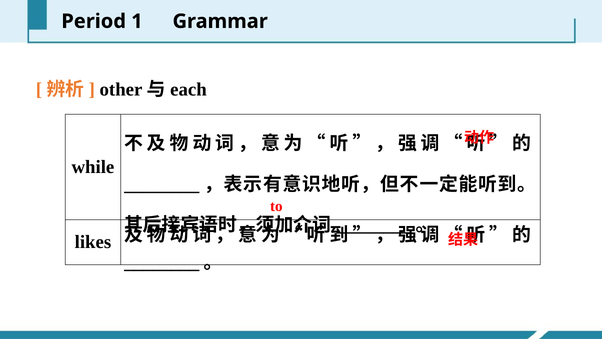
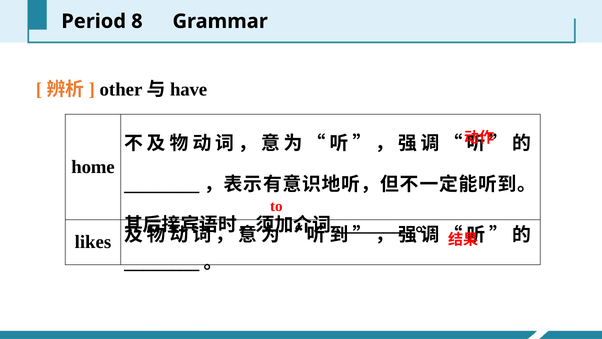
1: 1 -> 8 (137, 21)
each: each -> have (189, 89)
while: while -> home (93, 167)
